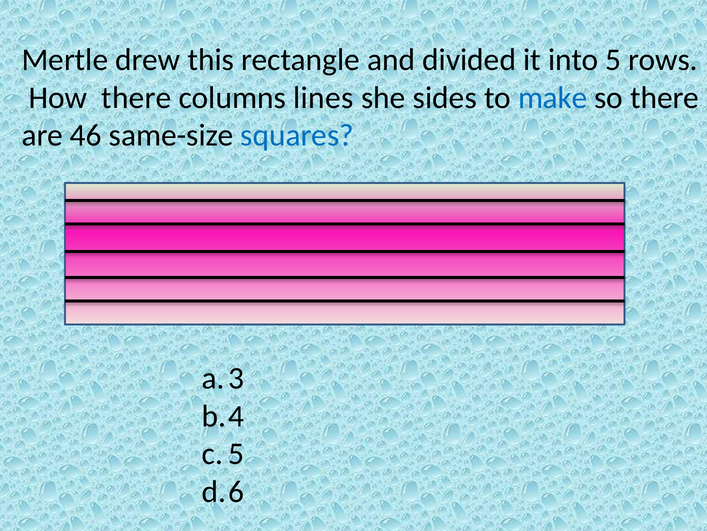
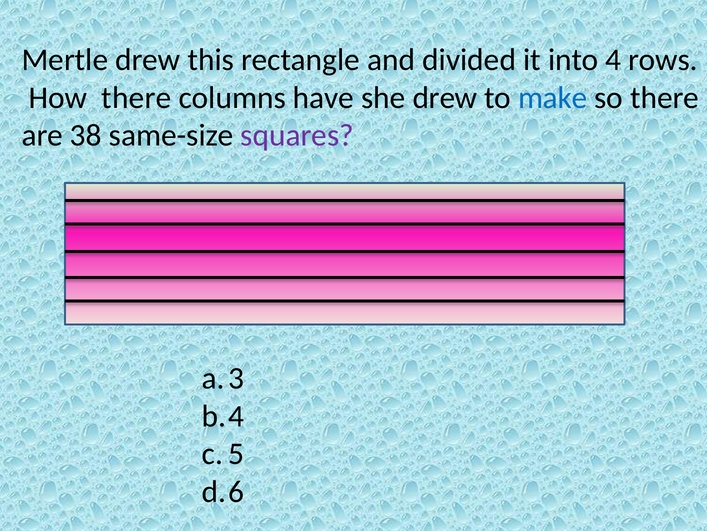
5: 5 -> 4 (613, 60)
lines: lines -> have (324, 98)
she sides: sides -> drew (445, 98)
46: 46 -> 38 (86, 135)
squares colour: blue -> purple (297, 135)
